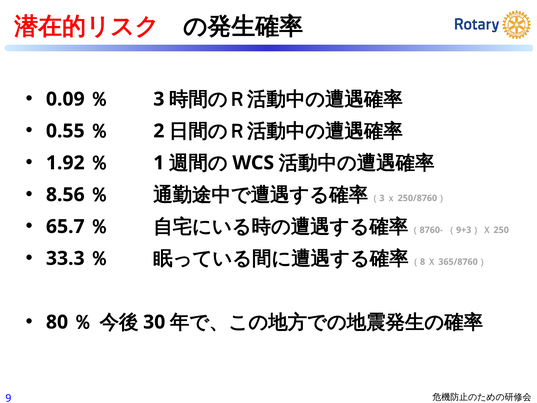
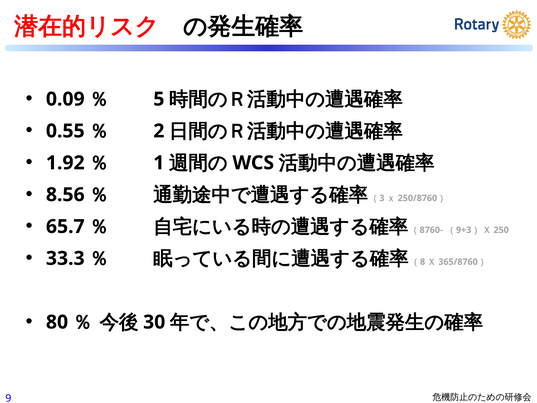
3: 3 -> 5 (159, 99)
